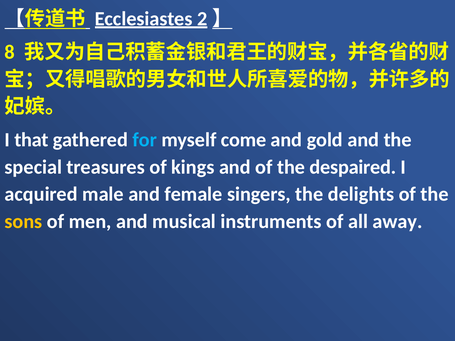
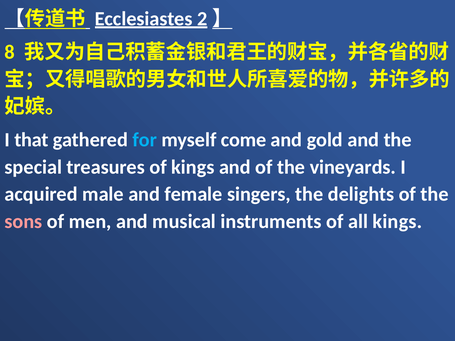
despaired: despaired -> vineyards (353, 167)
sons colour: yellow -> pink (23, 222)
all away: away -> kings (397, 222)
